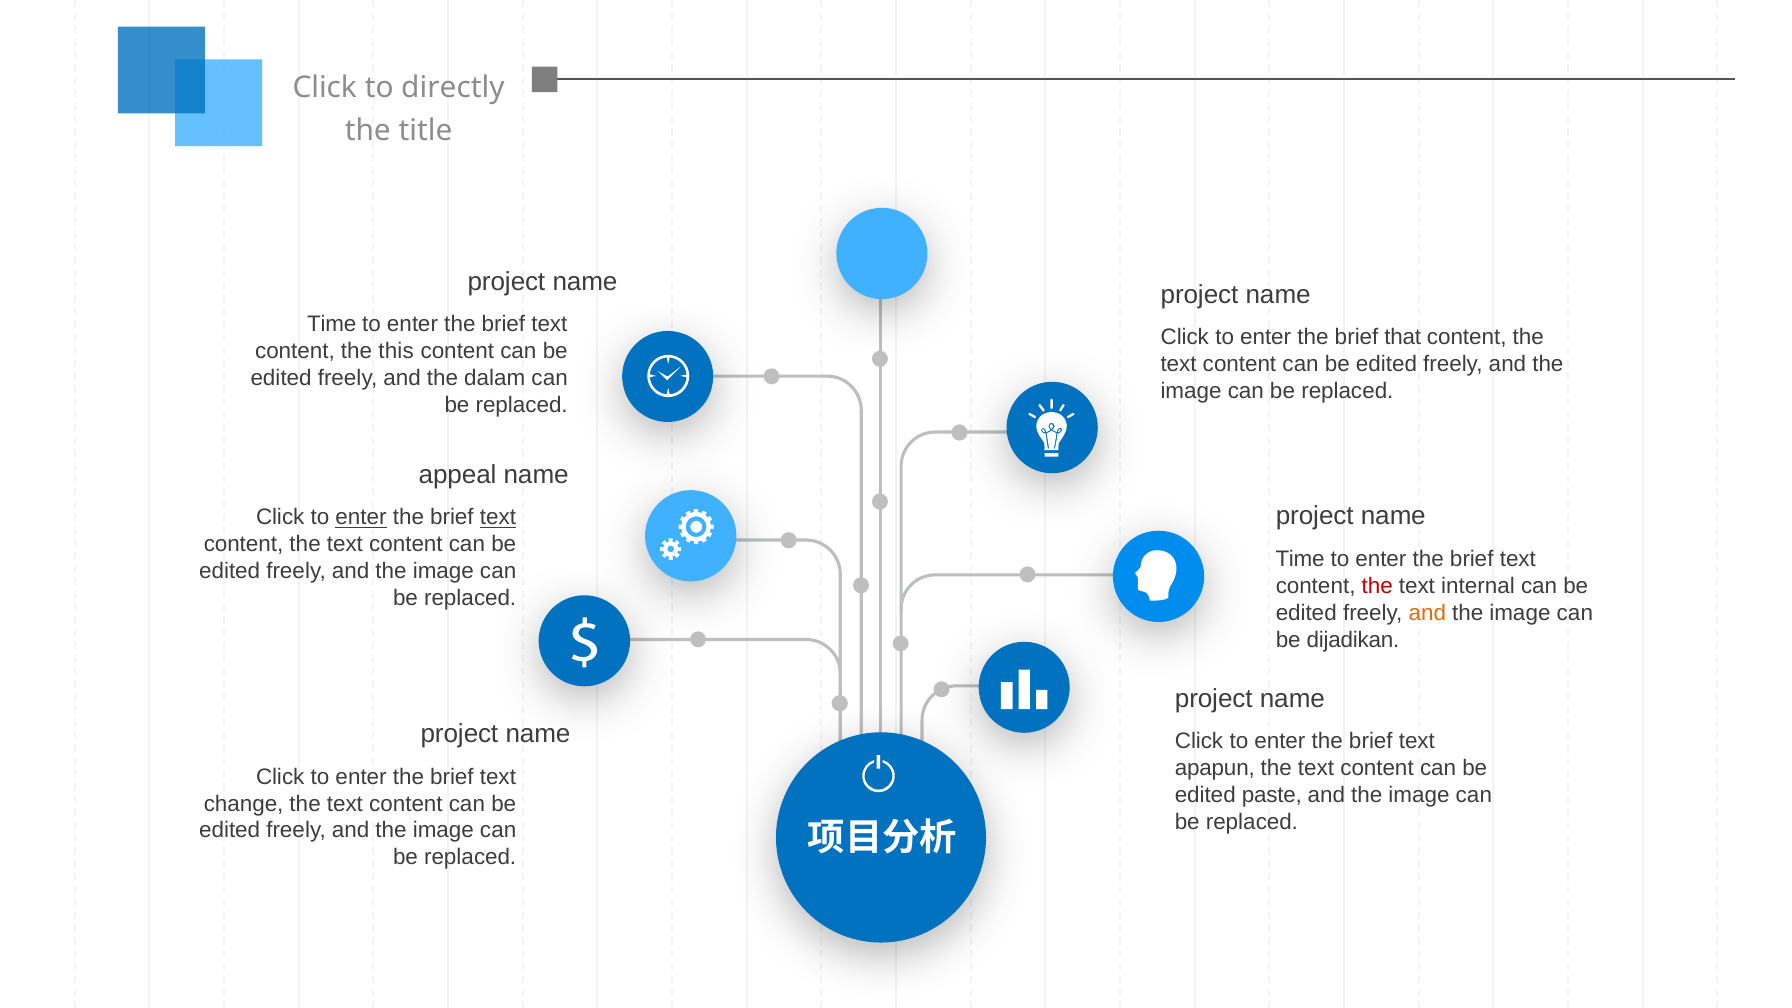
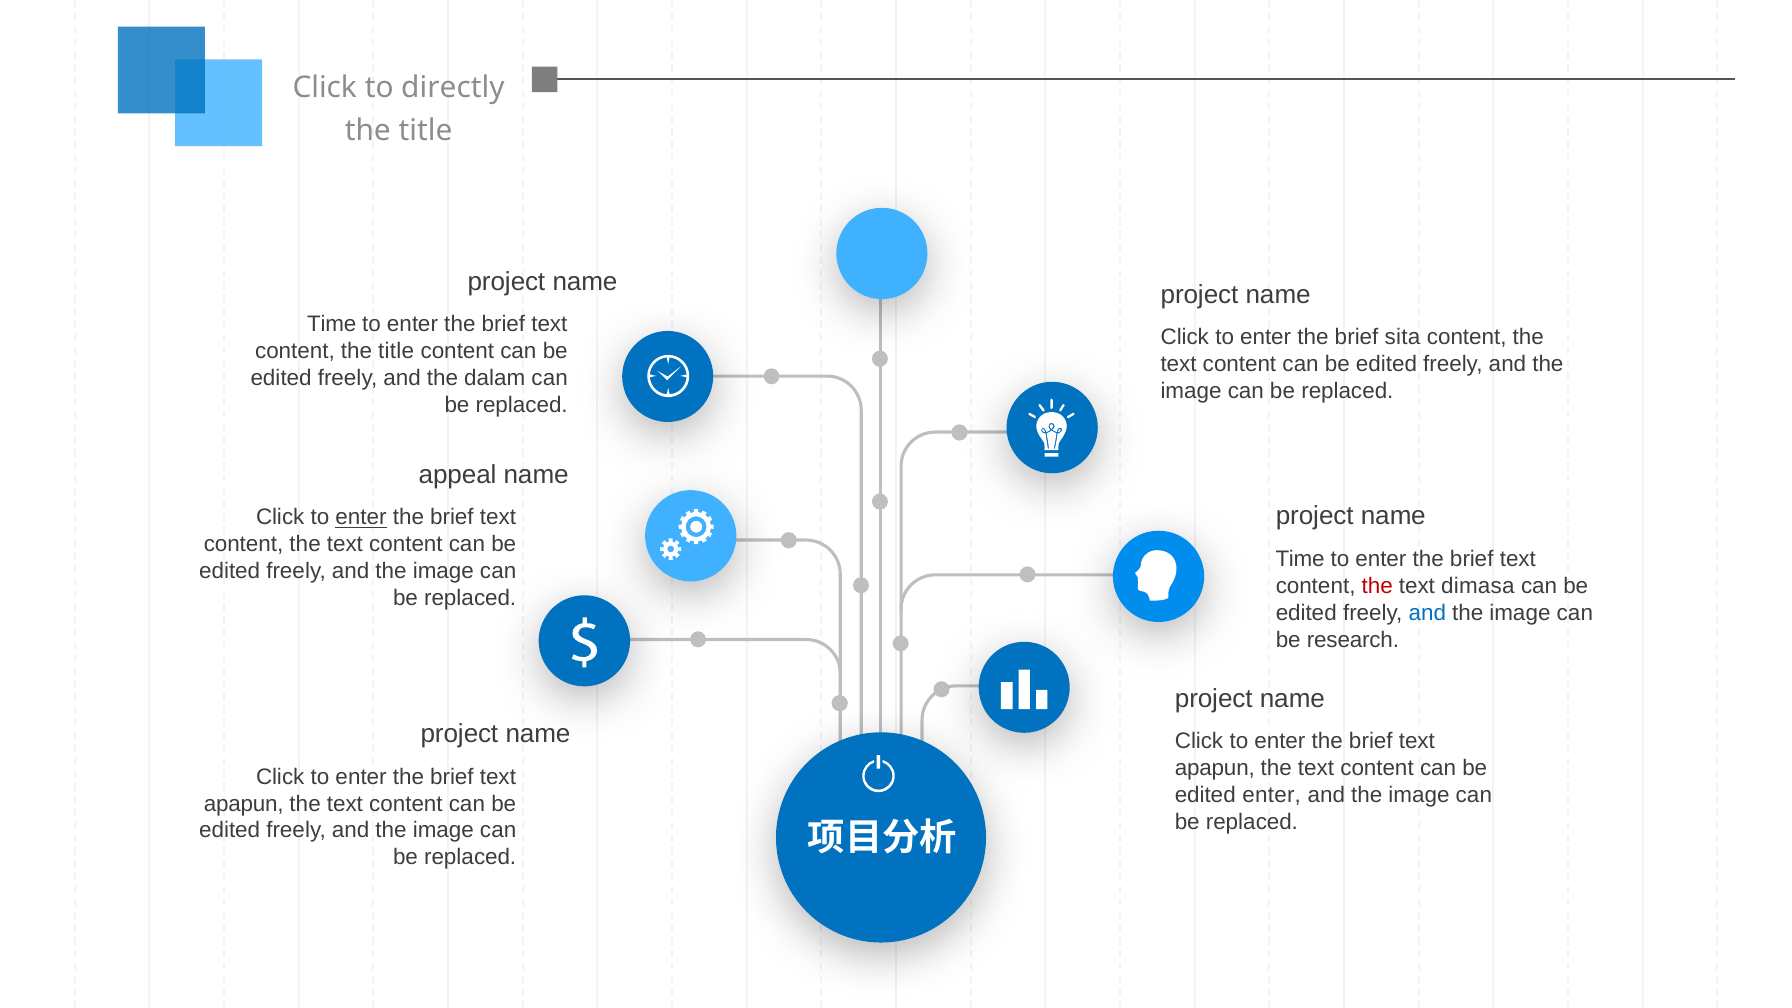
that: that -> sita (1402, 338)
content the this: this -> title (396, 351)
text underline: present -> none (498, 518)
internal: internal -> dimasa (1478, 586)
and colour: orange -> blue (1427, 613)
dijadikan: dijadikan -> research (1353, 640)
edited paste: paste -> enter (1272, 795)
change: change -> apapun (244, 804)
